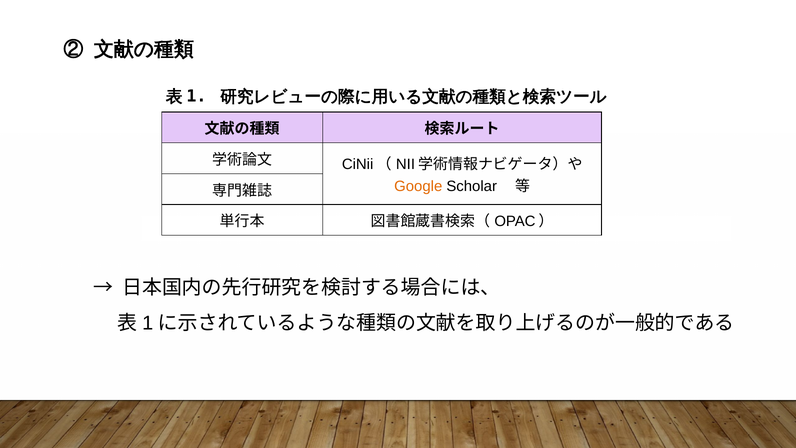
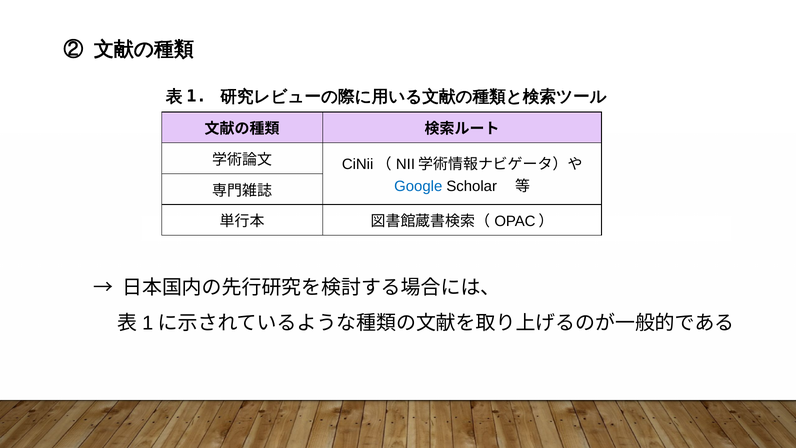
Google colour: orange -> blue (418, 186)
